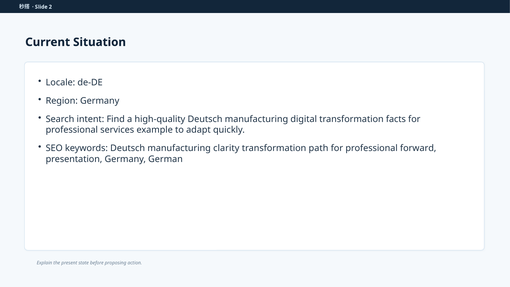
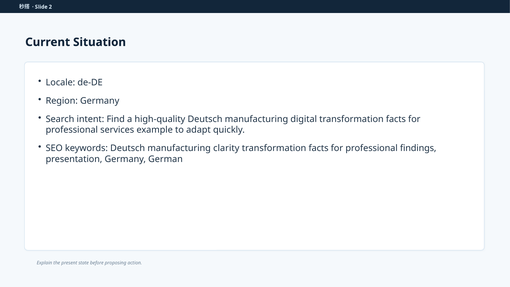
path: path -> facts (319, 148)
forward: forward -> findings (418, 148)
